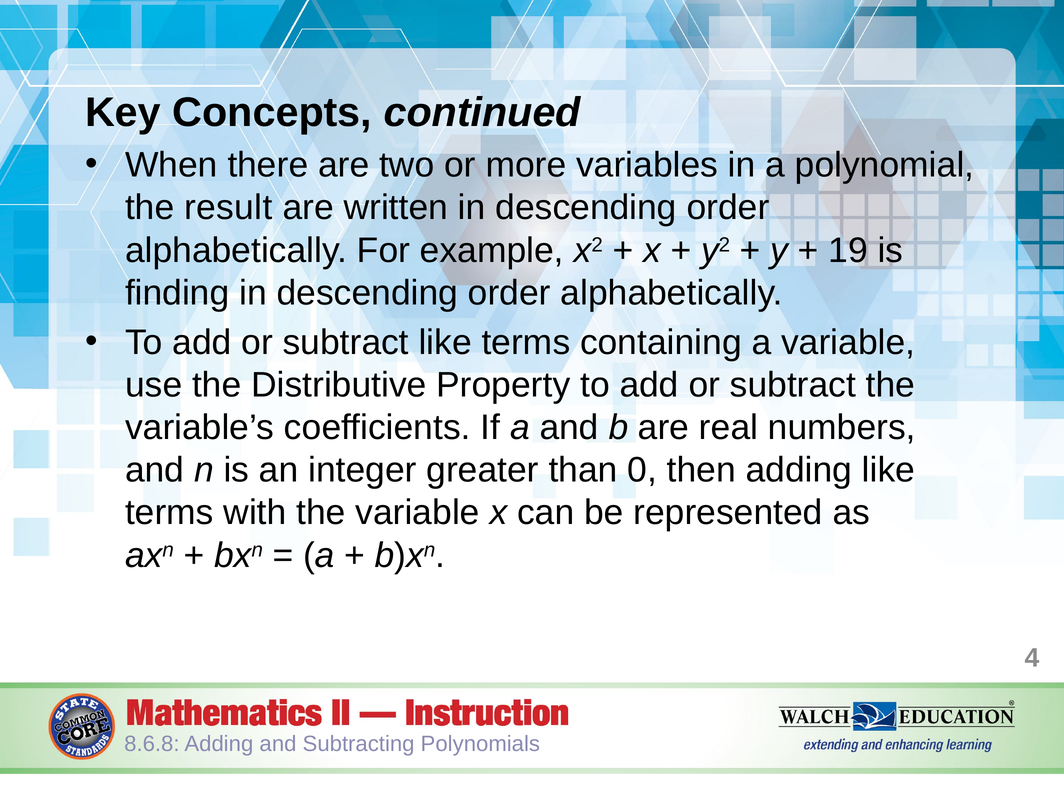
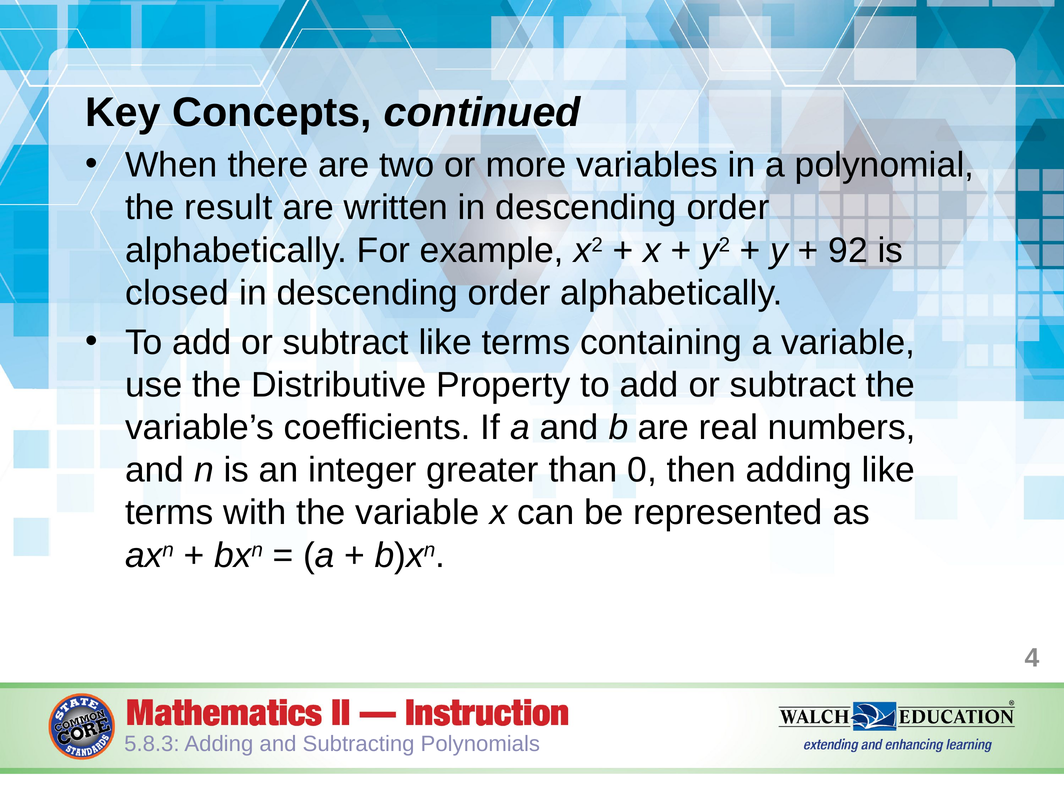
19: 19 -> 92 (848, 250)
finding: finding -> closed (177, 293)
8.6.8: 8.6.8 -> 5.8.3 (152, 744)
